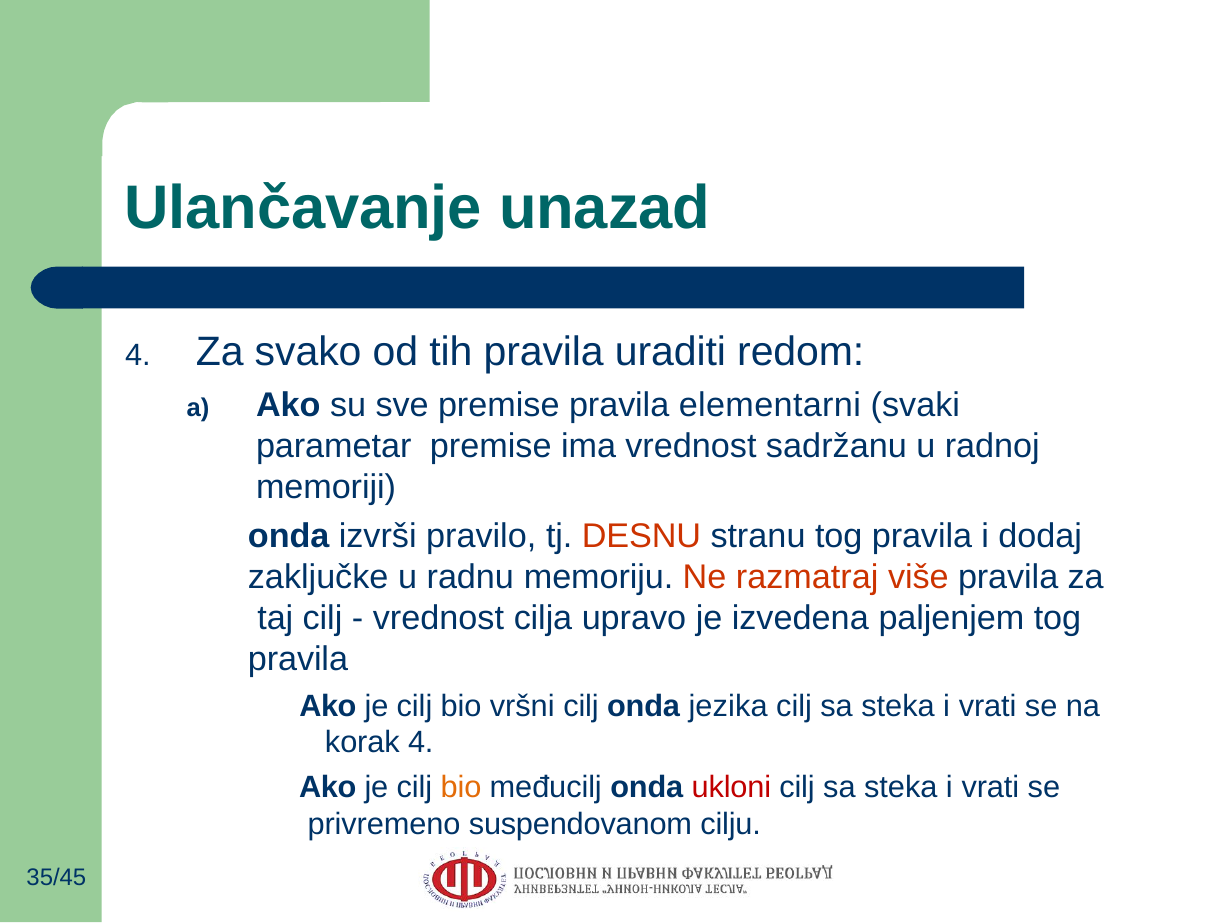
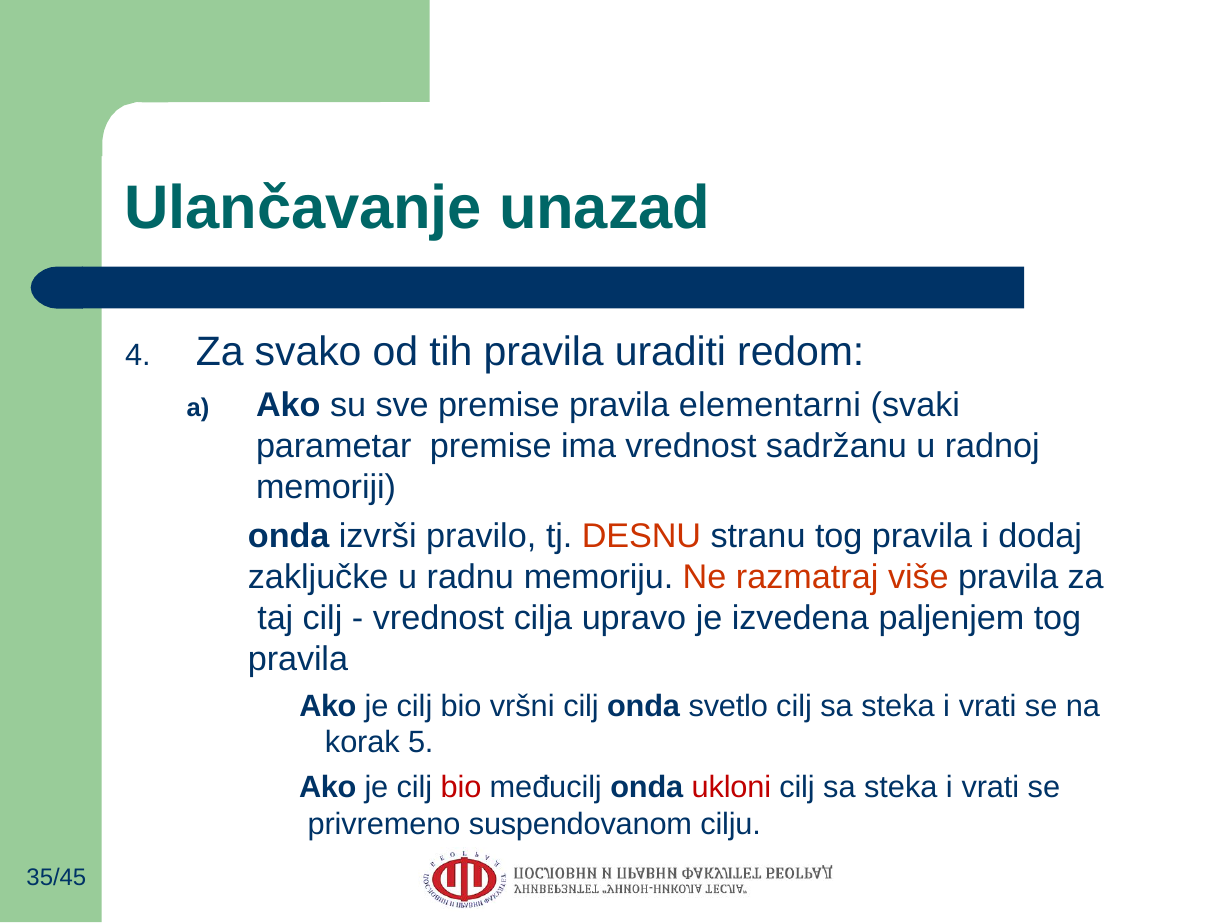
jezika: jezika -> svetlo (728, 706)
korak 4: 4 -> 5 (421, 742)
bio colour: orange -> red (461, 787)
